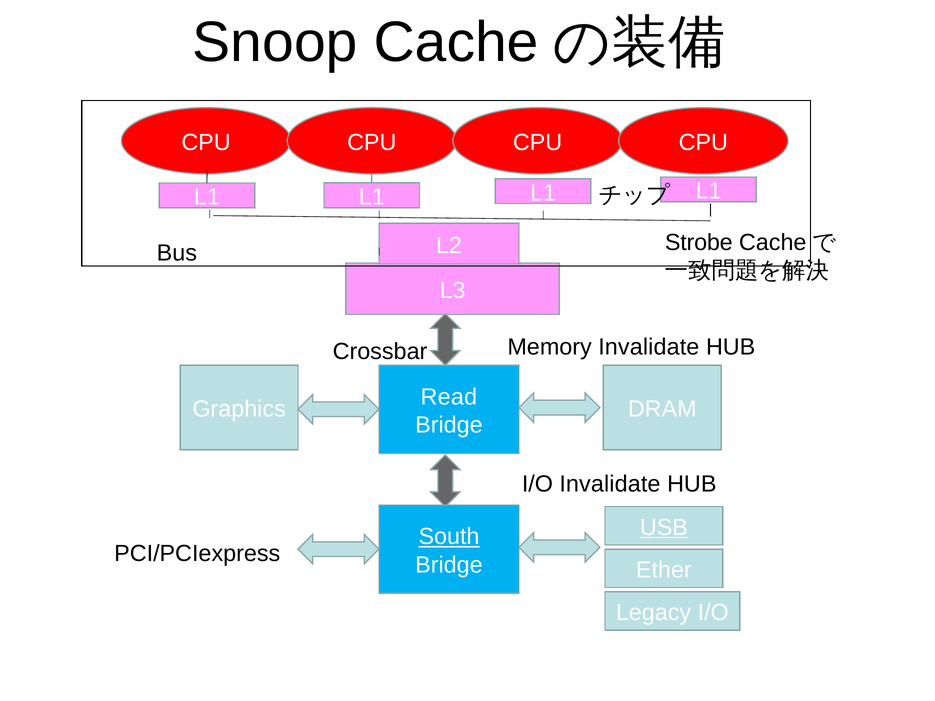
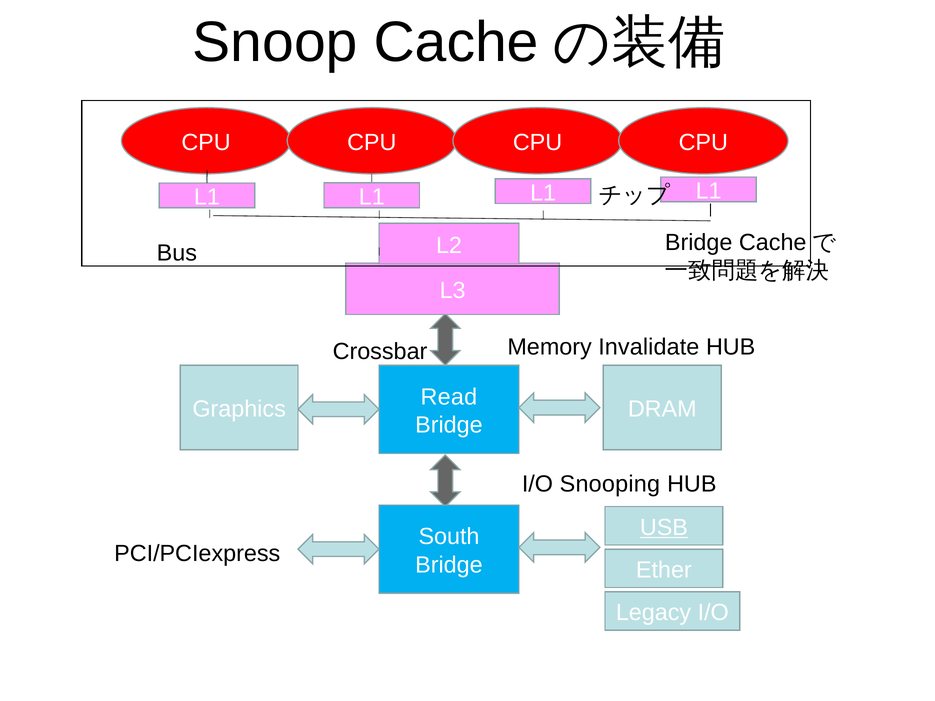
Strobe: Strobe -> Bridge (699, 243)
I/O Invalidate: Invalidate -> Snooping (610, 484)
South underline: present -> none (449, 537)
